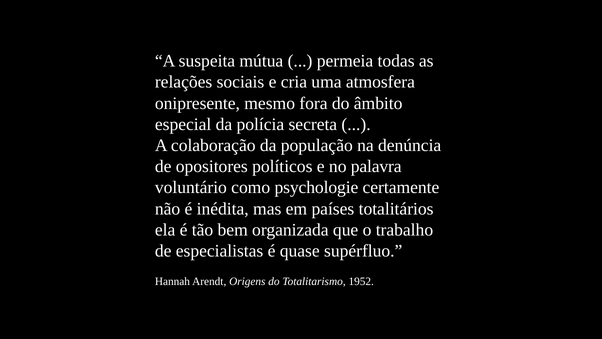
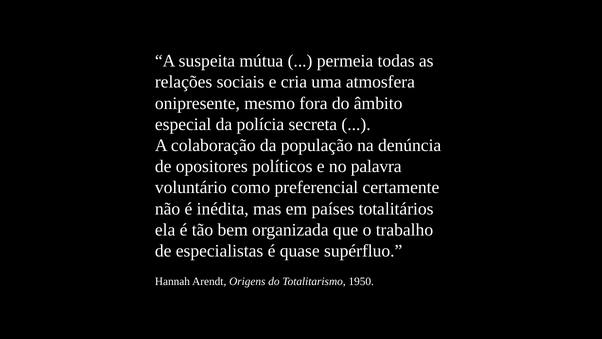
psychologie: psychologie -> preferencial (316, 187)
1952: 1952 -> 1950 (361, 281)
